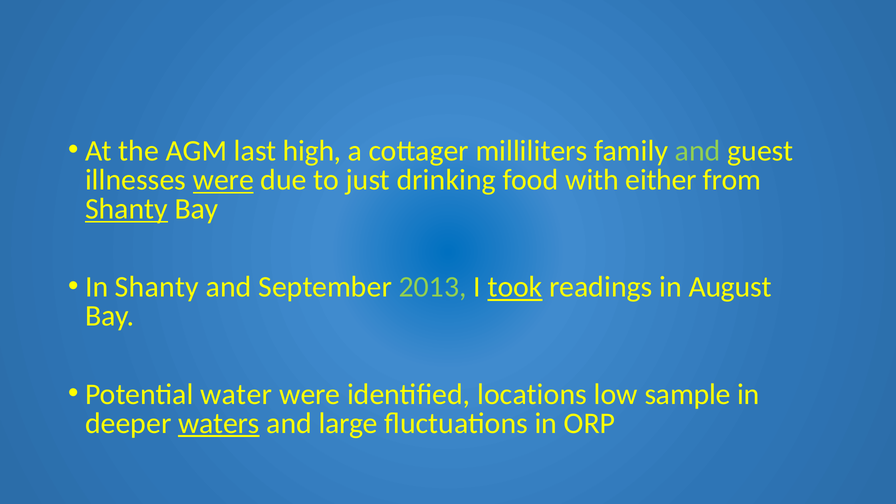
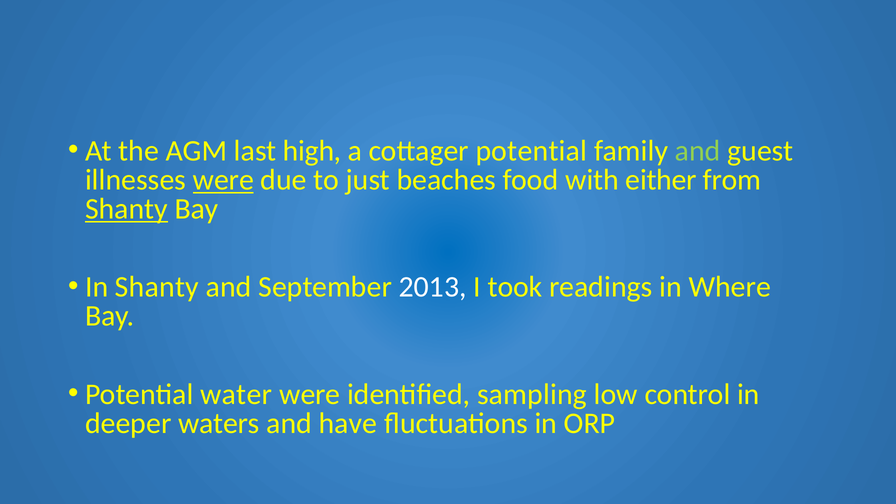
cottager milliliters: milliliters -> potential (531, 151)
drinking: drinking -> beaches (446, 180)
2013 colour: light green -> white (433, 287)
took underline: present -> none (515, 287)
August: August -> Where (730, 287)
locations: locations -> sampling (532, 394)
sample: sample -> control (687, 394)
waters underline: present -> none (219, 423)
large: large -> have (348, 423)
